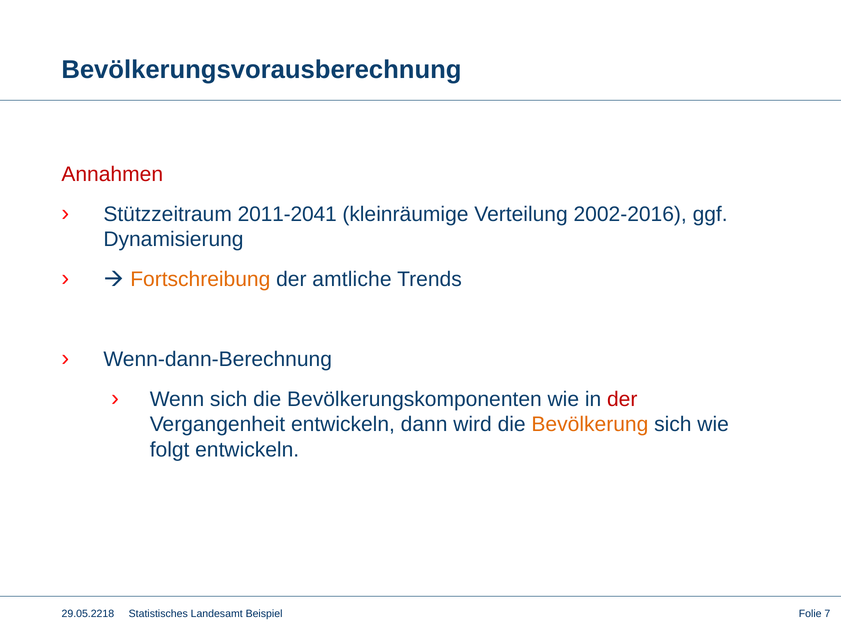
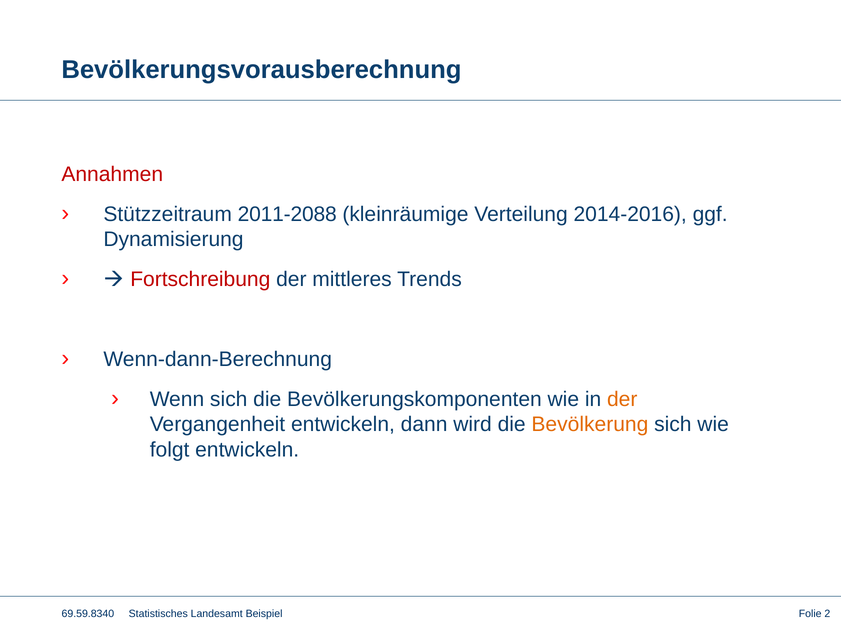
2011-2041: 2011-2041 -> 2011-2088 (287, 214)
2002-2016: 2002-2016 -> 2014-2016 (630, 214)
Fortschreibung colour: orange -> red (200, 279)
amtliche: amtliche -> mittleres (352, 279)
der colour: red -> orange (622, 399)
29.05.2218: 29.05.2218 -> 69.59.8340 (88, 614)
7: 7 -> 2 (827, 614)
